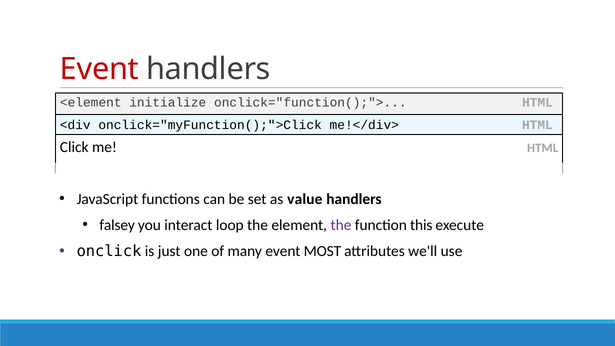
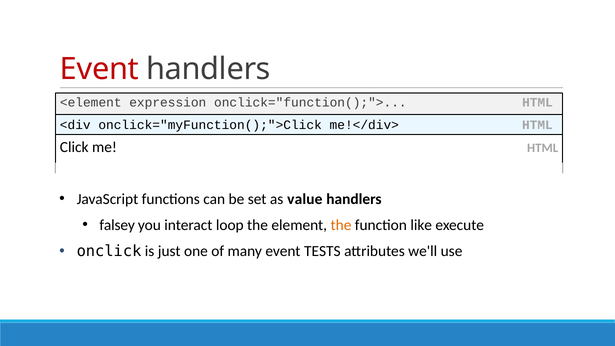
initialize: initialize -> expression (168, 102)
the colour: purple -> orange (341, 225)
this: this -> like (421, 225)
MOST: MOST -> TESTS (322, 251)
